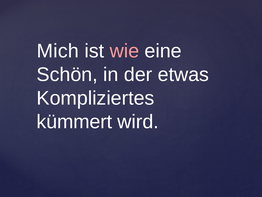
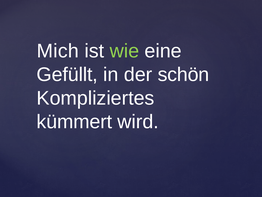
wie colour: pink -> light green (124, 51)
Schön: Schön -> Gefüllt (67, 74)
etwas: etwas -> schön (183, 74)
